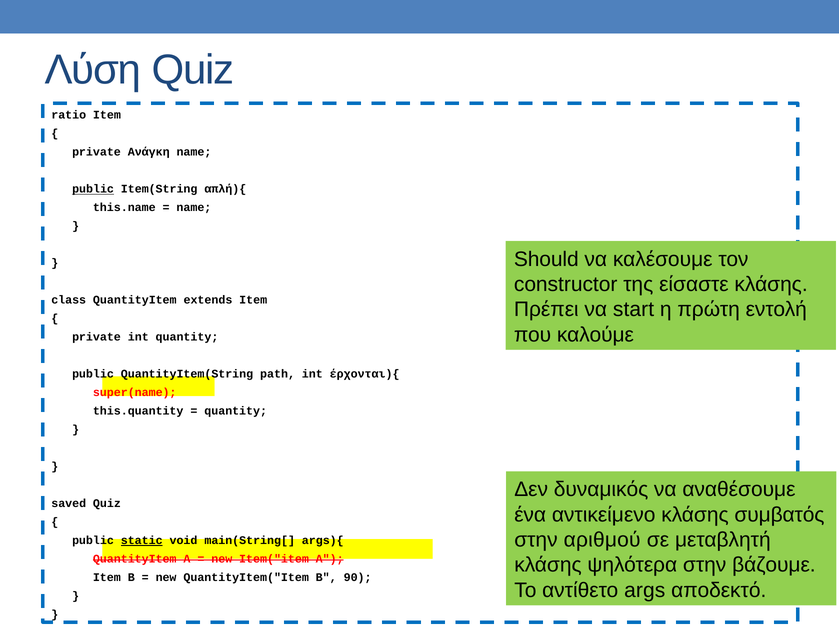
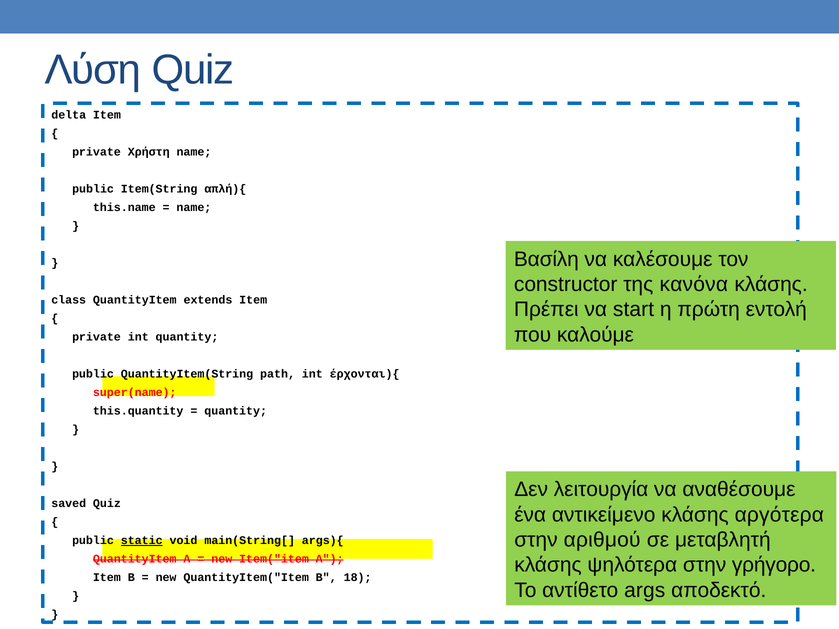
ratio: ratio -> delta (69, 115)
Ανάγκη: Ανάγκη -> Χρήστη (149, 152)
public underline: present -> none (93, 189)
Should: Should -> Βασίλη (546, 259)
είσαστε: είσαστε -> κανόνα (694, 284)
δυναμικός: δυναμικός -> λειτουργία (601, 490)
συμβατός: συμβατός -> αργότερα (779, 515)
βάζουμε: βάζουμε -> γρήγορο (774, 565)
90: 90 -> 18 (358, 578)
